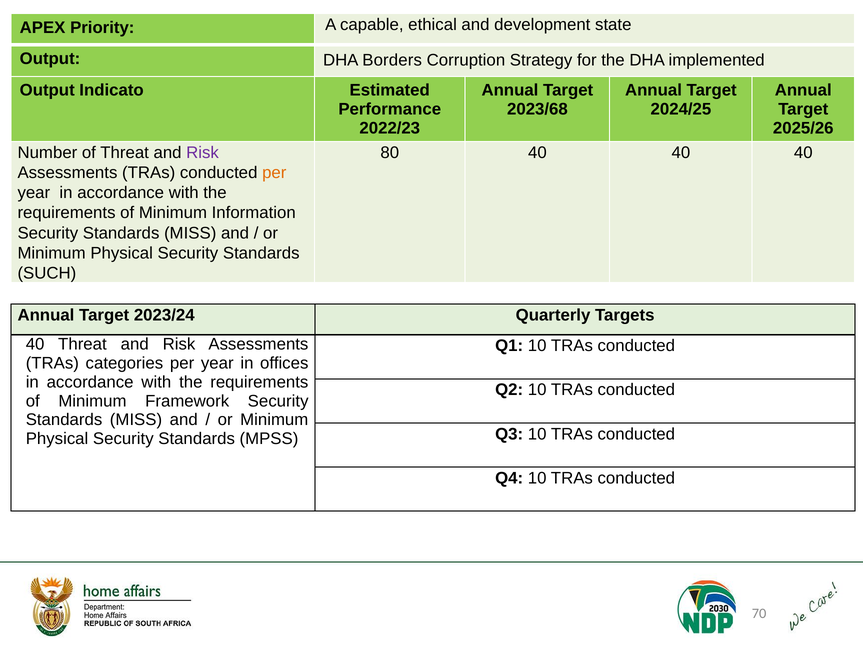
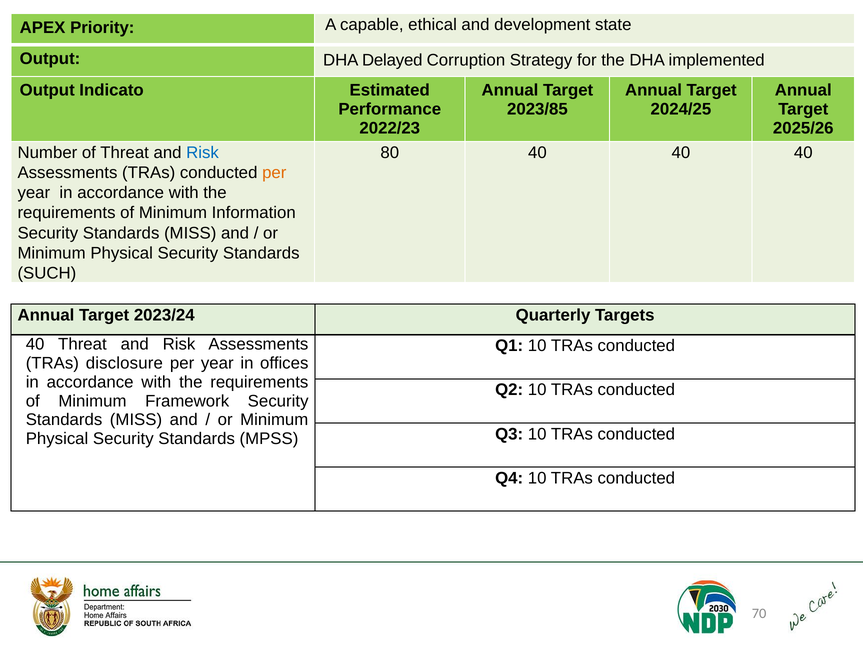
Borders: Borders -> Delayed (392, 60)
2023/68: 2023/68 -> 2023/85 (537, 109)
Risk colour: purple -> blue (202, 153)
categories: categories -> disclosure (124, 363)
